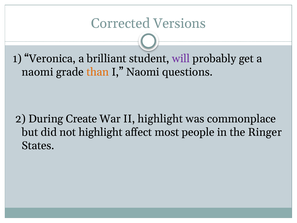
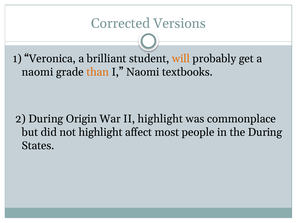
will colour: purple -> orange (181, 59)
questions: questions -> textbooks (187, 72)
Create: Create -> Origin (81, 119)
the Ringer: Ringer -> During (265, 132)
